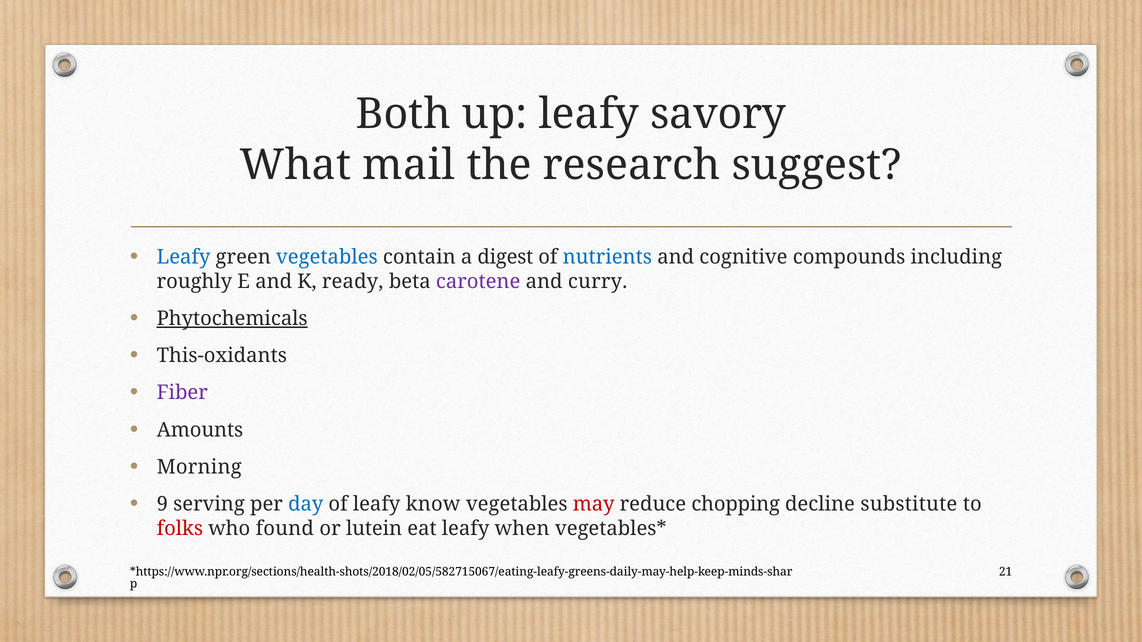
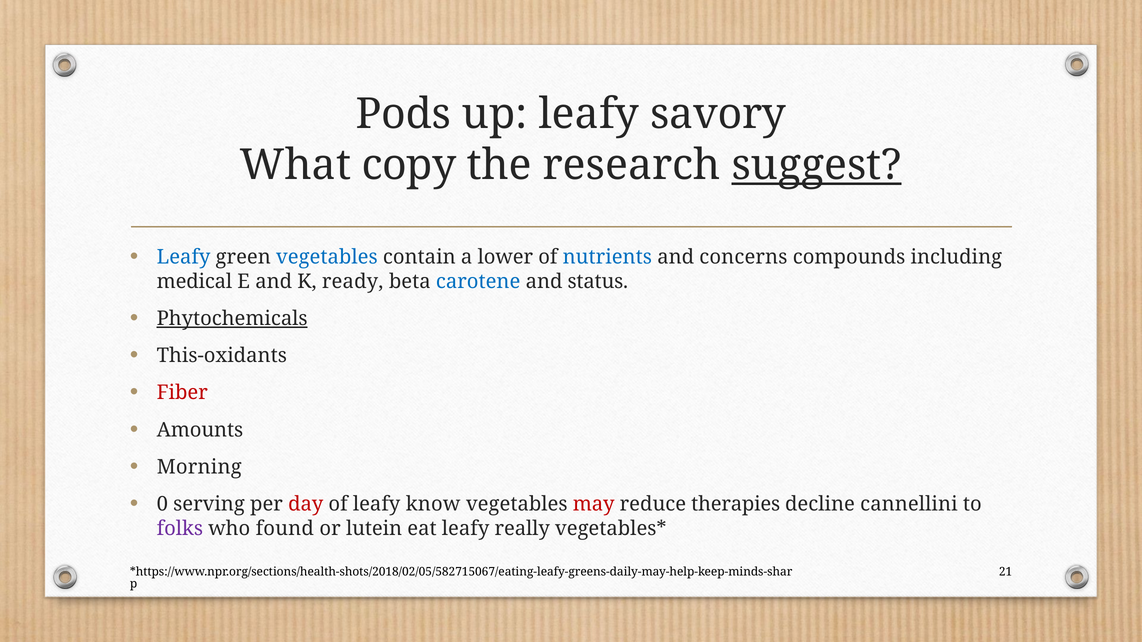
Both: Both -> Pods (403, 114)
mail: mail -> copy (409, 165)
suggest underline: none -> present (817, 165)
digest: digest -> lower (505, 257)
cognitive: cognitive -> concerns (743, 257)
roughly: roughly -> medical (194, 282)
carotene colour: purple -> blue (478, 282)
curry: curry -> status (598, 282)
Fiber colour: purple -> red (182, 393)
9: 9 -> 0 (162, 504)
day colour: blue -> red (306, 504)
chopping: chopping -> therapies (736, 504)
substitute: substitute -> cannellini (909, 504)
folks colour: red -> purple (180, 529)
when: when -> really (522, 529)
